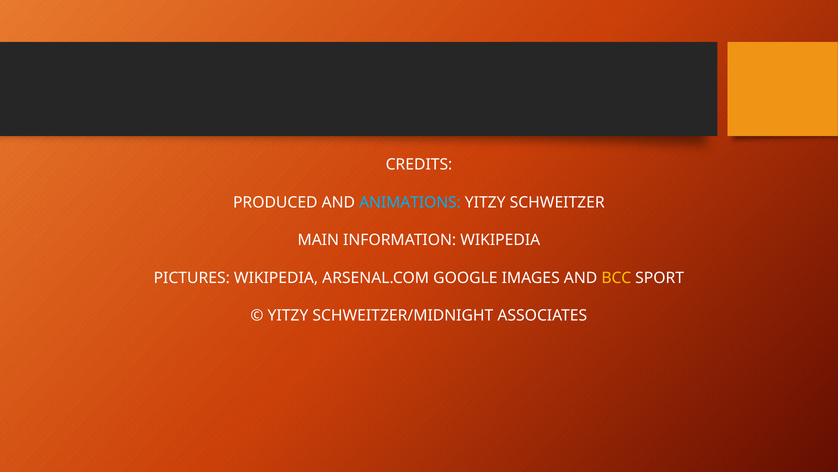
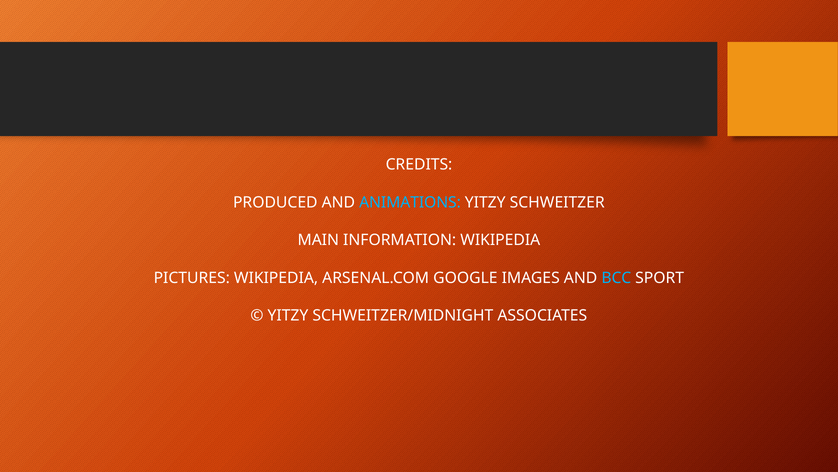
BCC colour: yellow -> light blue (616, 278)
